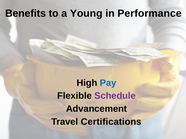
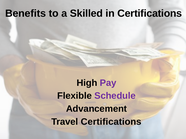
Young: Young -> Skilled (86, 13)
in Performance: Performance -> Certifications (150, 13)
Pay colour: blue -> purple (108, 83)
